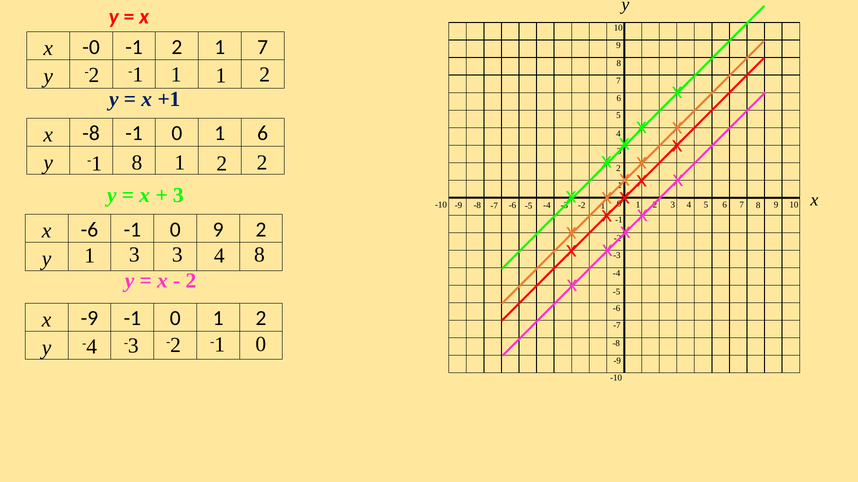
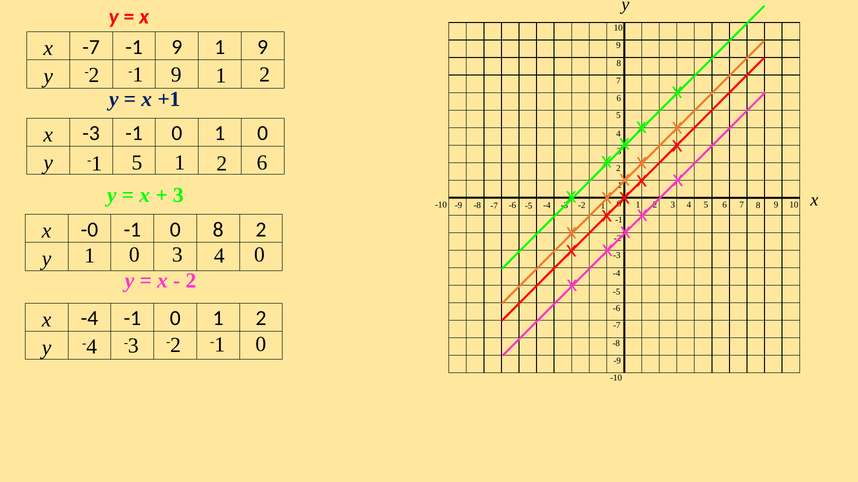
x -0: -0 -> -7 (91, 47)
2: 2 -> 9 (177, 47)
1 7: 7 -> 9 (263, 47)
-2 -1 1: 1 -> 9 (176, 75)
x -8: -8 -> -3 (91, 133)
0 1 6: 6 -> 0 (263, 133)
-1 8: 8 -> 5 (137, 163)
2 2: 2 -> 6 (262, 163)
x -6: -6 -> -0 (89, 230)
0 9: 9 -> 8 (218, 230)
3: 3 -> 0 (134, 255)
4 8: 8 -> 0 (259, 255)
x -9: -9 -> -4 (89, 319)
